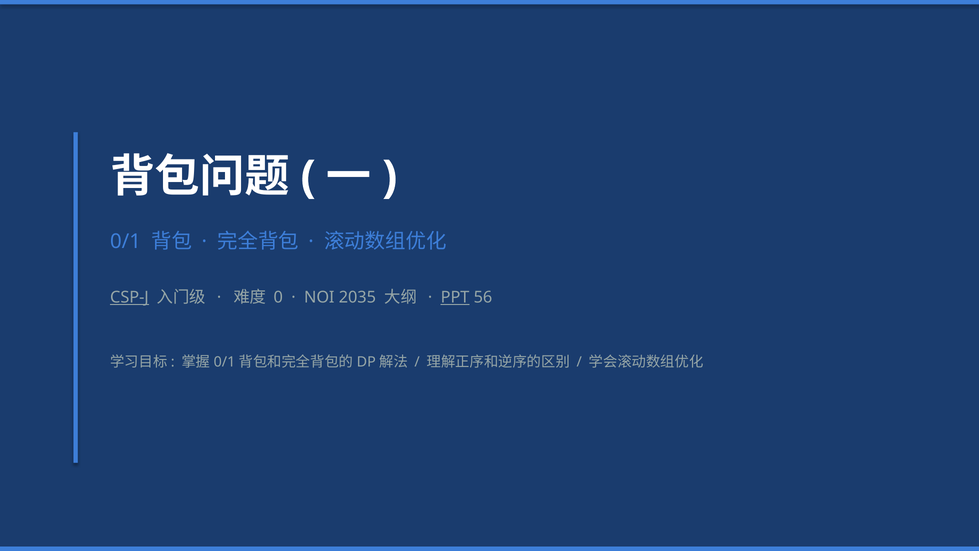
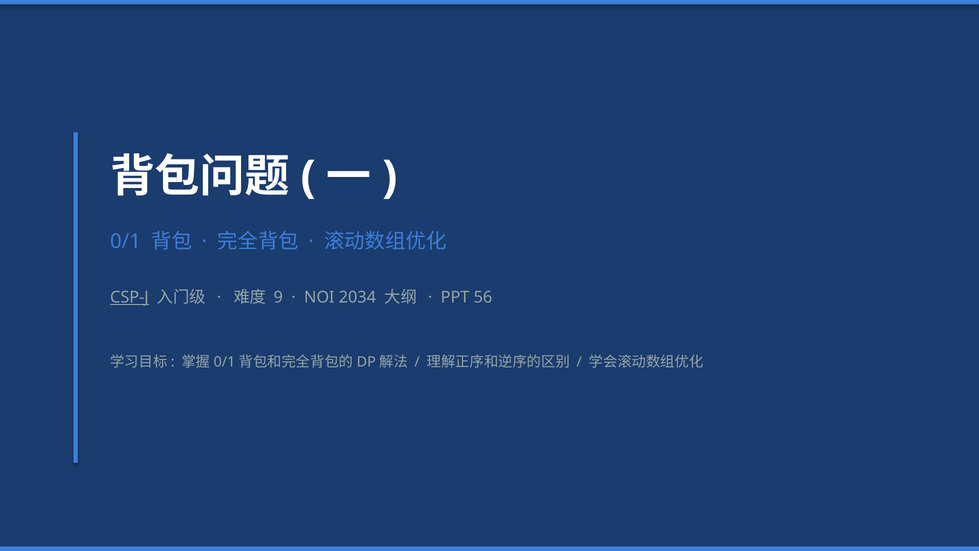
0: 0 -> 9 (278, 297)
2035: 2035 -> 2034 (357, 297)
PPT underline: present -> none (455, 297)
